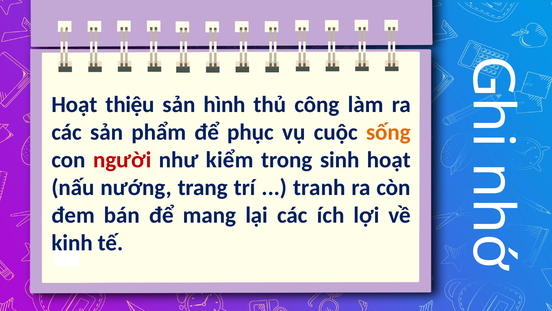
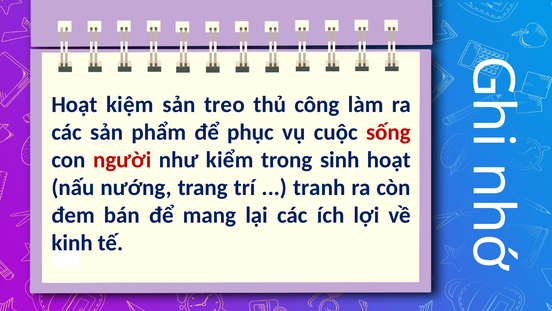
thiệu: thiệu -> kiệm (130, 105)
hình: hình -> treo (224, 105)
sống colour: orange -> red (388, 132)
